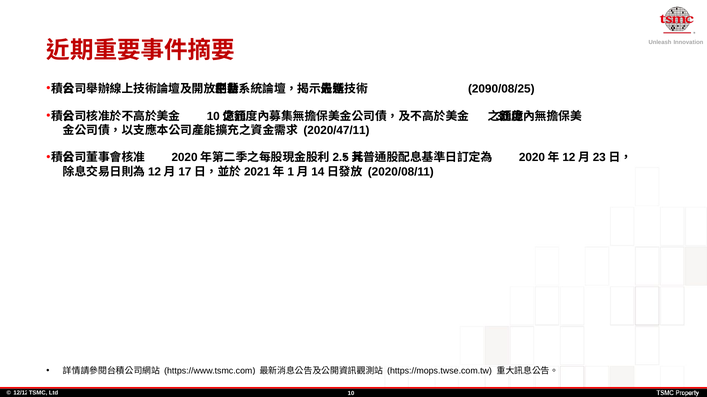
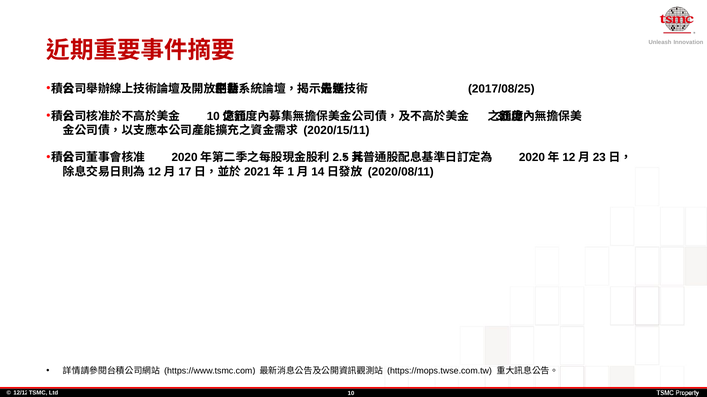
2090/08/25: 2090/08/25 -> 2017/08/25 (501, 89)
2020/47/11: 2020/47/11 -> 2020/15/11 (336, 130)
